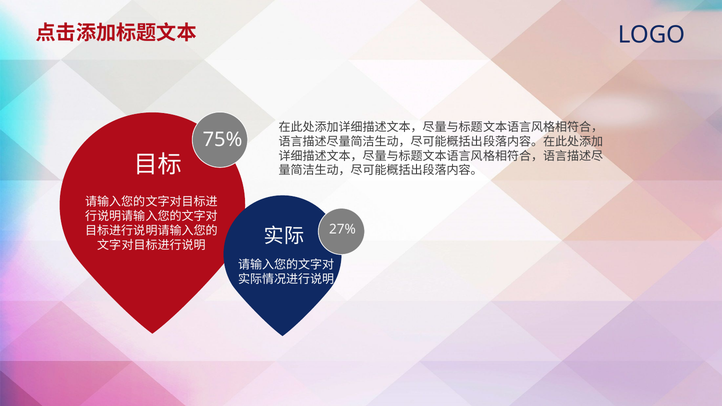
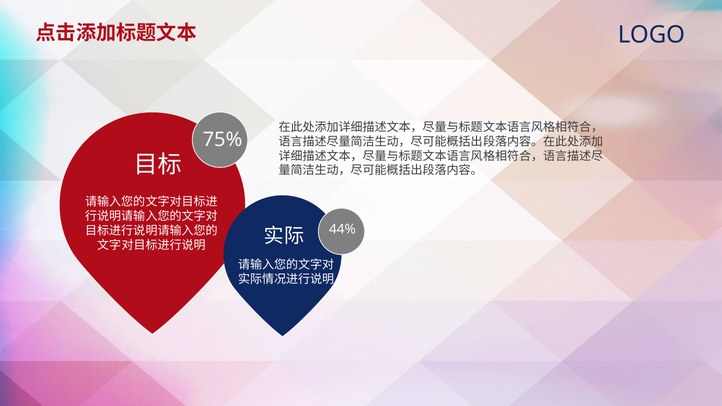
27%: 27% -> 44% (342, 230)
